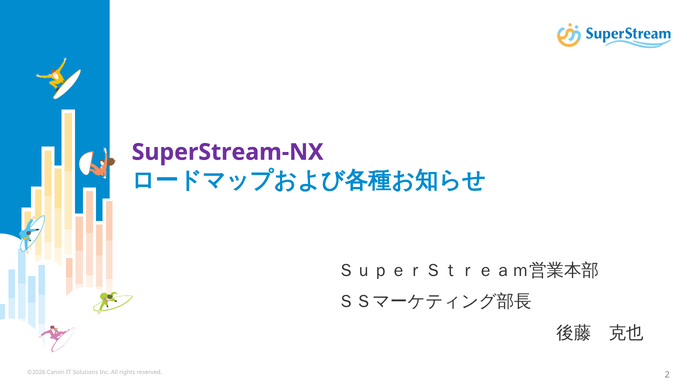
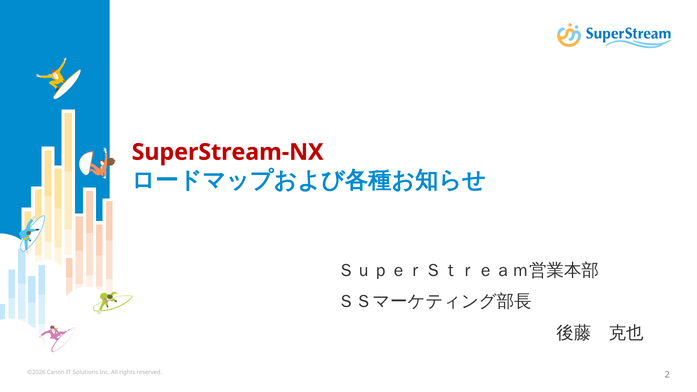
SuperStream-NX colour: purple -> red (228, 152)
